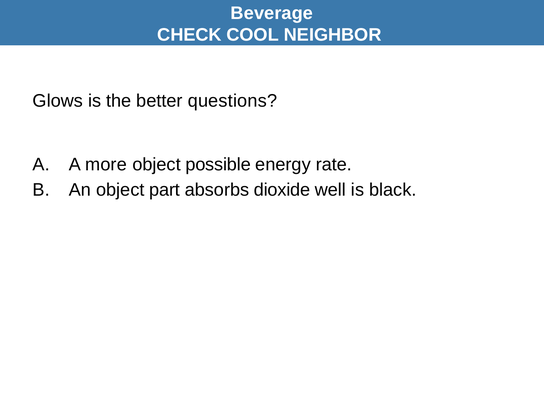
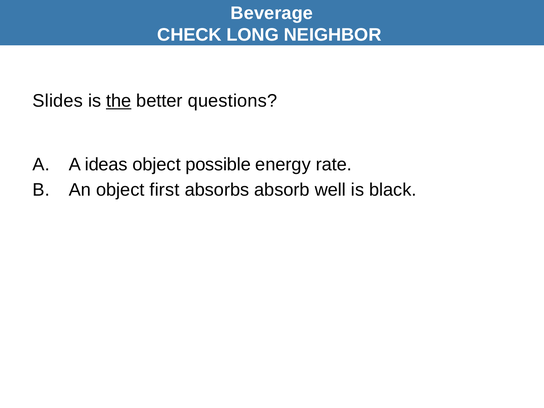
COOL: COOL -> LONG (253, 35)
Glows: Glows -> Slides (58, 101)
the underline: none -> present (119, 101)
more: more -> ideas (106, 164)
part: part -> first (164, 190)
dioxide: dioxide -> absorb (282, 190)
